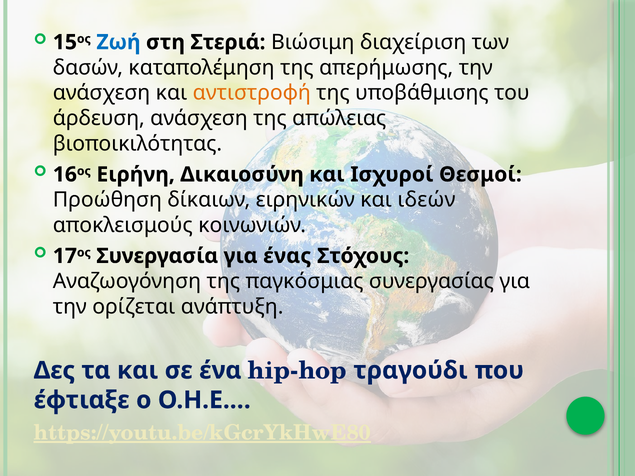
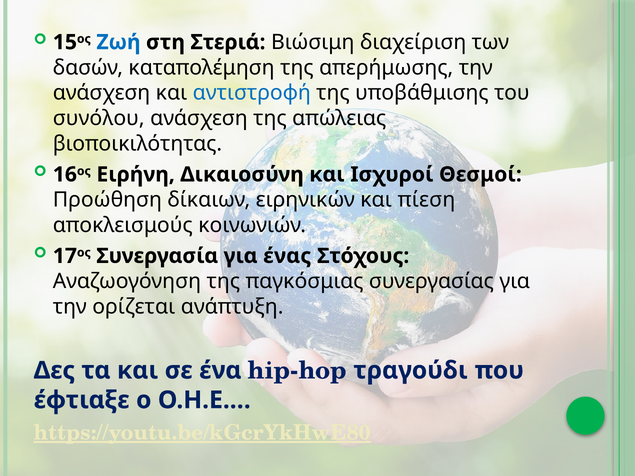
αντιστροφή colour: orange -> blue (252, 93)
άρδευση: άρδευση -> συνόλου (99, 118)
ιδεών: ιδεών -> πίεση (426, 200)
